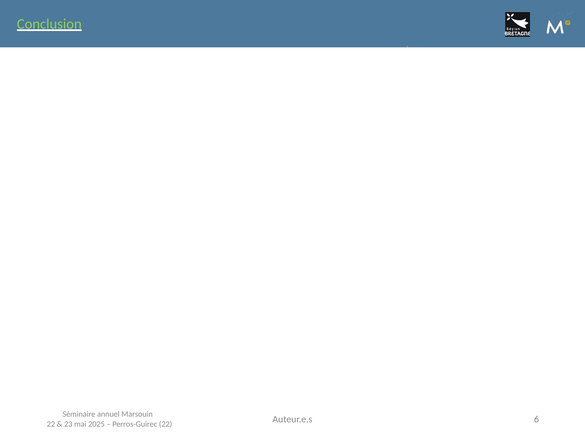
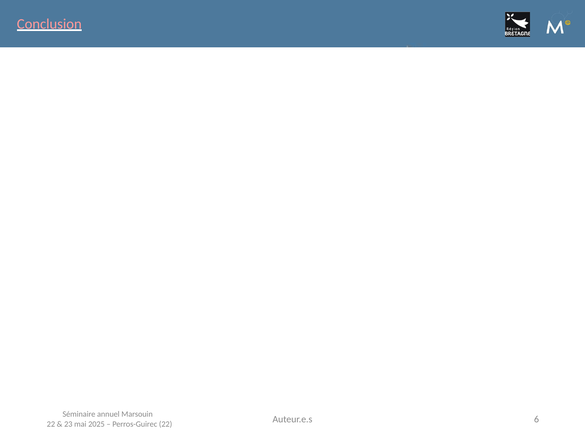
Conclusion colour: light green -> pink (49, 24)
